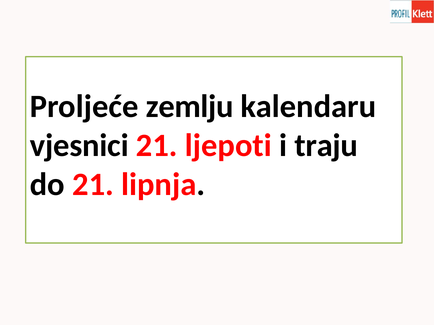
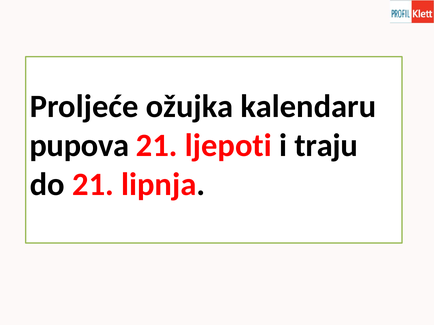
zemlju: zemlju -> ožujka (190, 107)
vjesnici: vjesnici -> pupova (79, 146)
